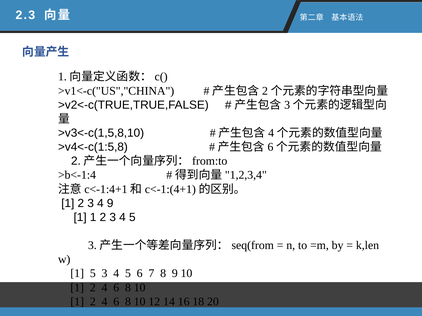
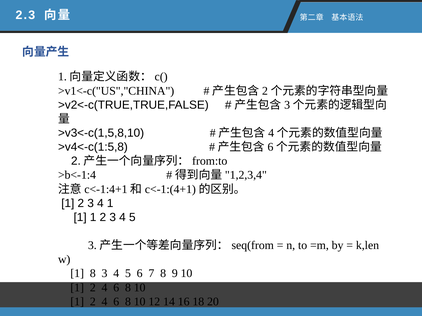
4 9: 9 -> 1 (110, 204)
1 5: 5 -> 8 (93, 274)
